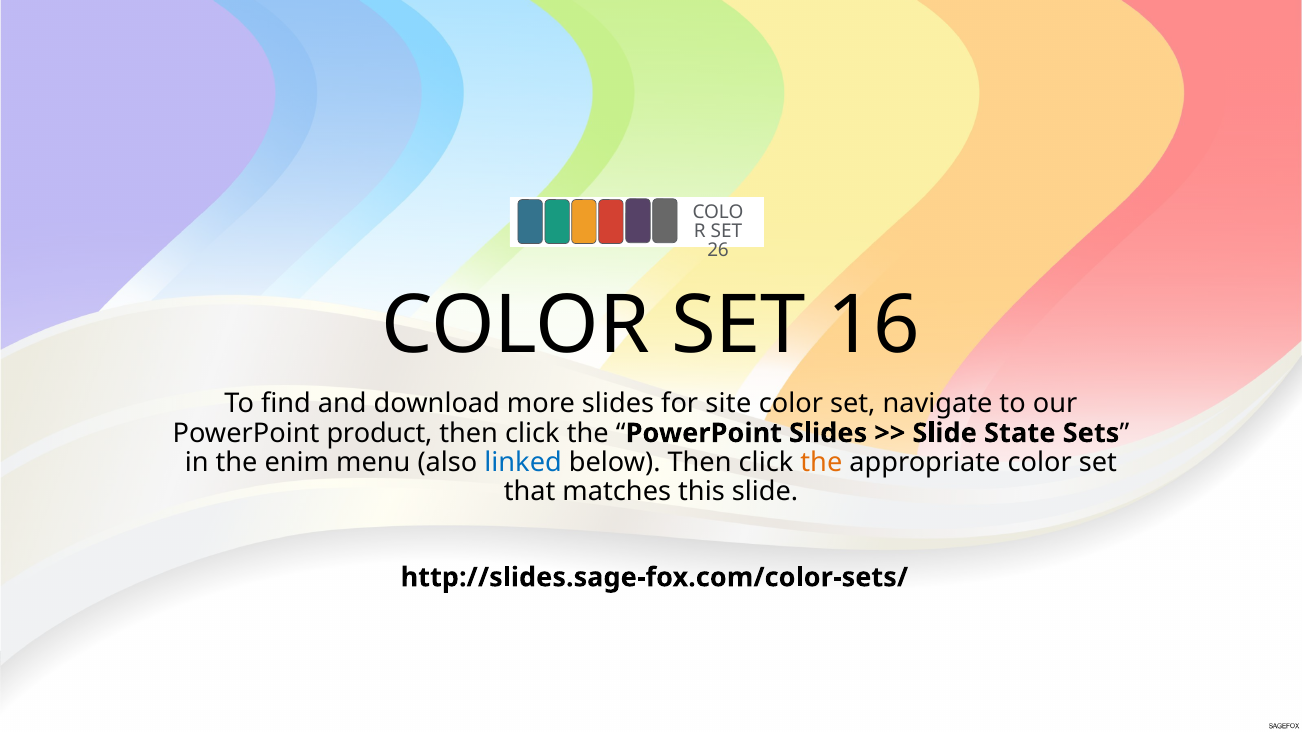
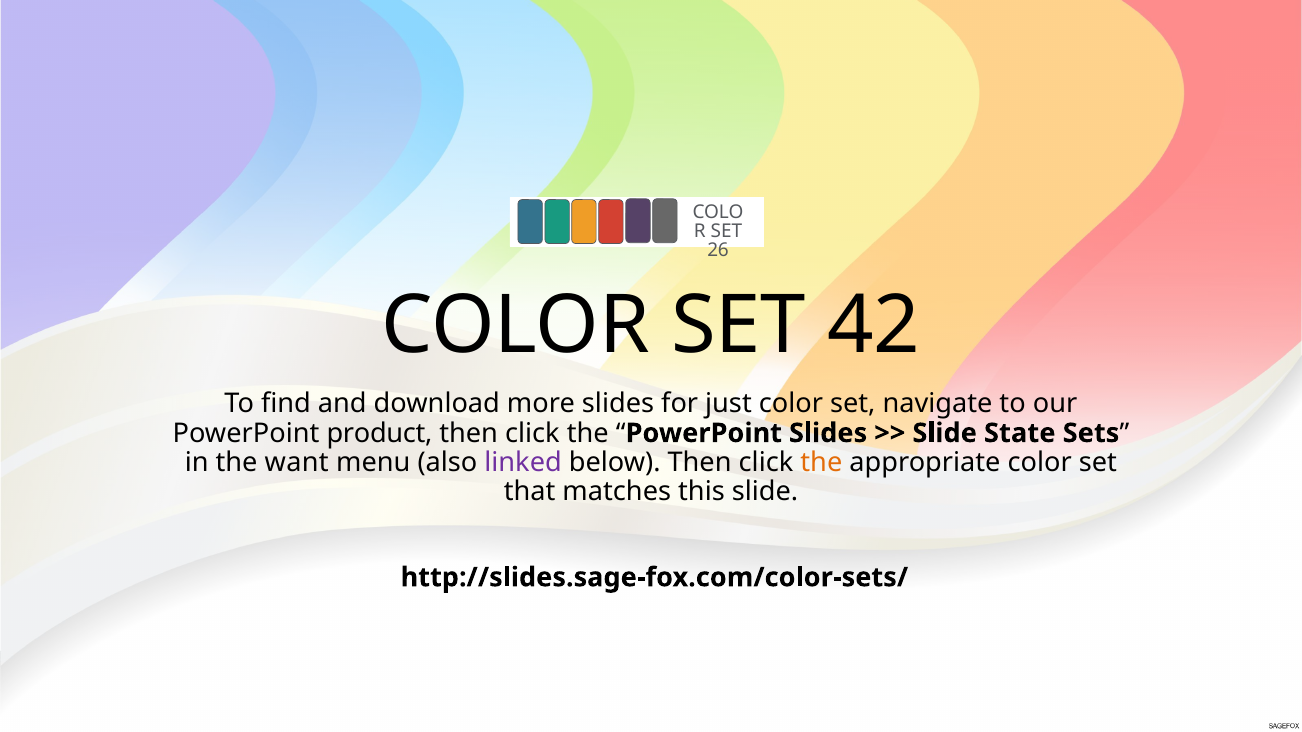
16: 16 -> 42 (874, 325)
site: site -> just (728, 404)
enim: enim -> want (297, 463)
linked colour: blue -> purple (523, 463)
